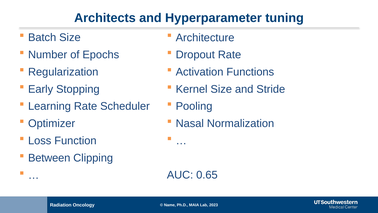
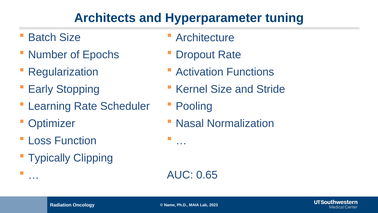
Between: Between -> Typically (49, 158)
